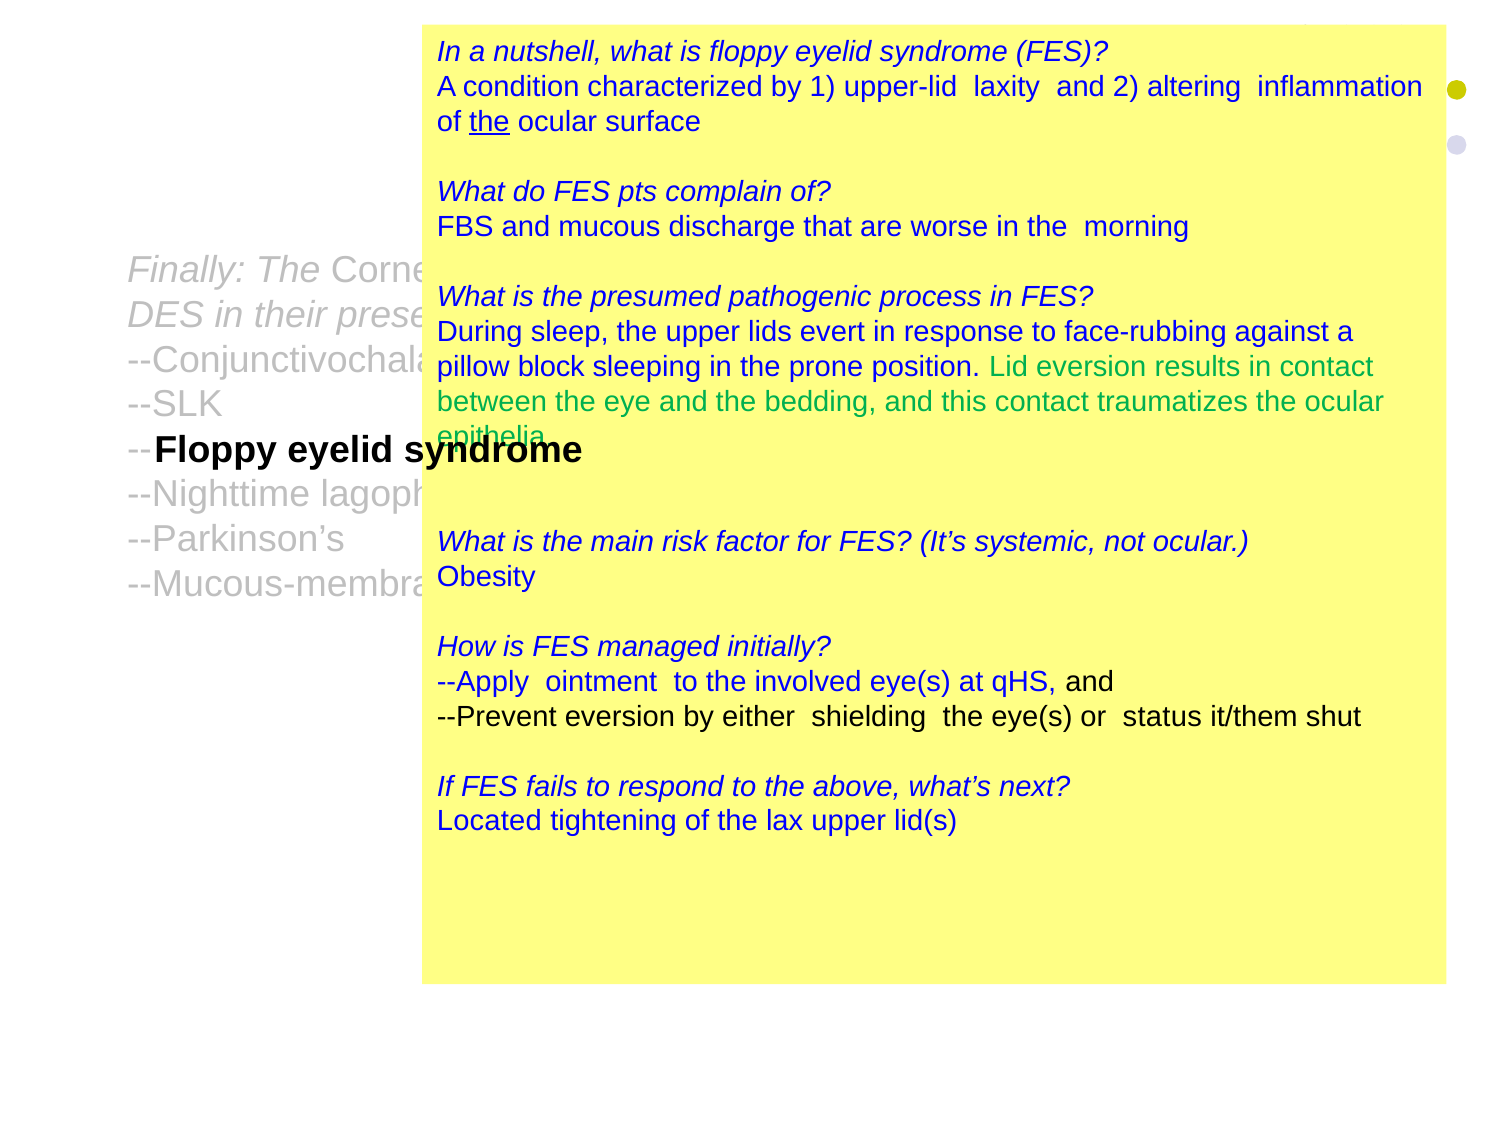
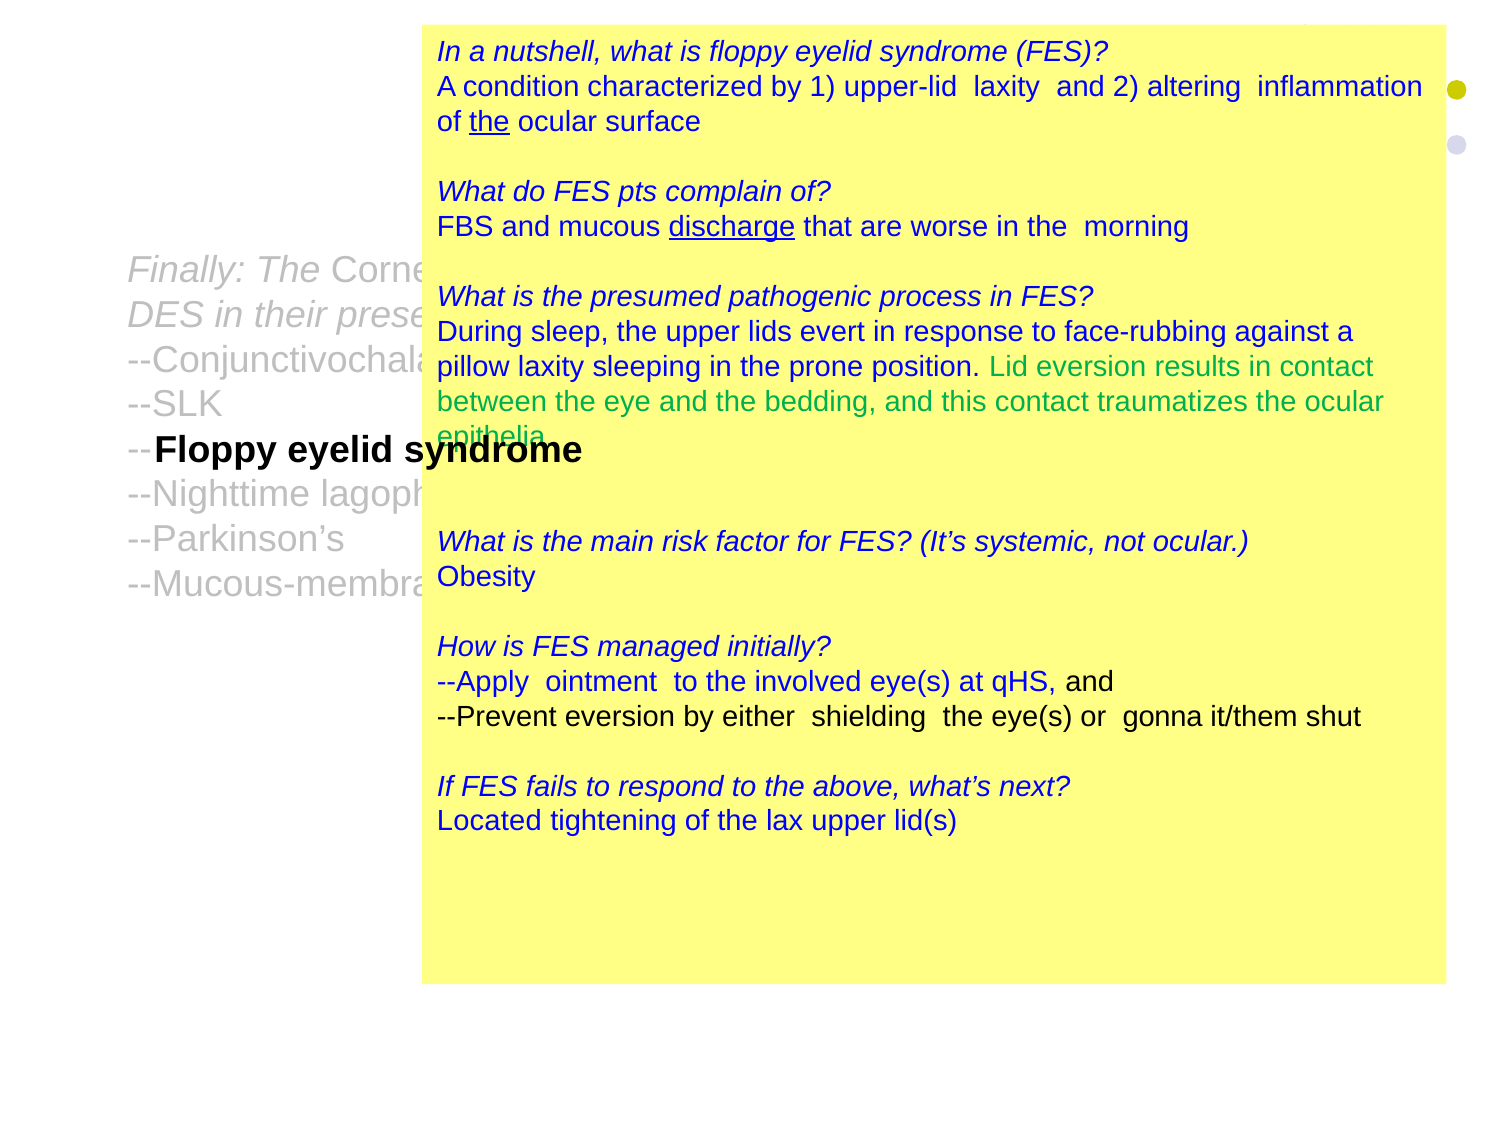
discharge underline: none -> present (732, 227)
block: block -> laxity (551, 367)
status: status -> gonna (1163, 717)
